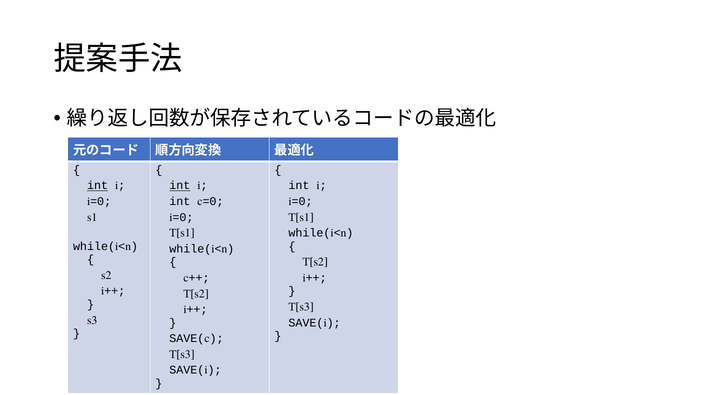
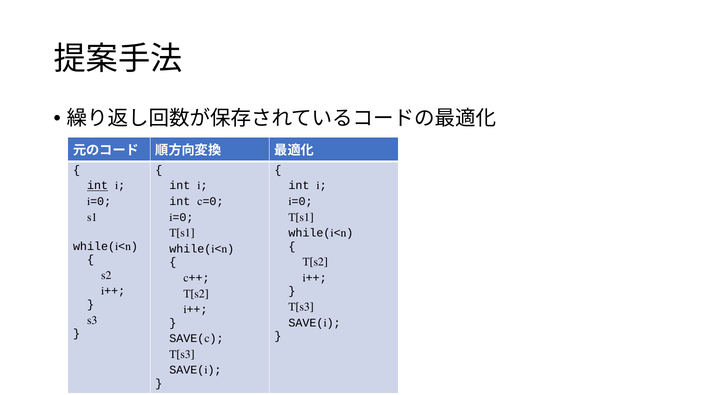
int underline: present -> none (180, 186)
